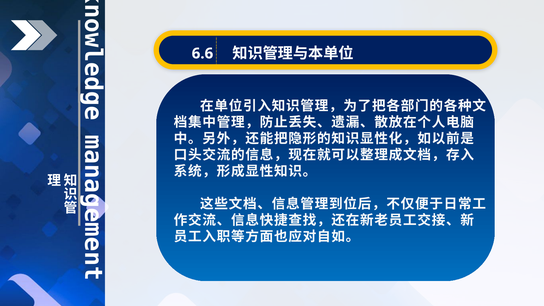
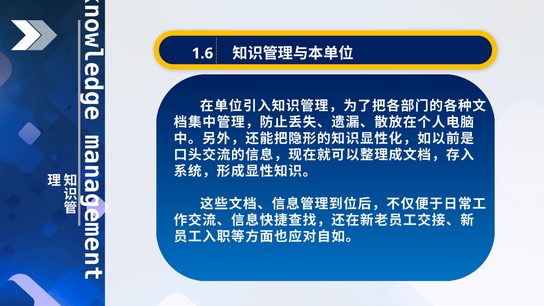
6.6: 6.6 -> 1.6 (202, 53)
